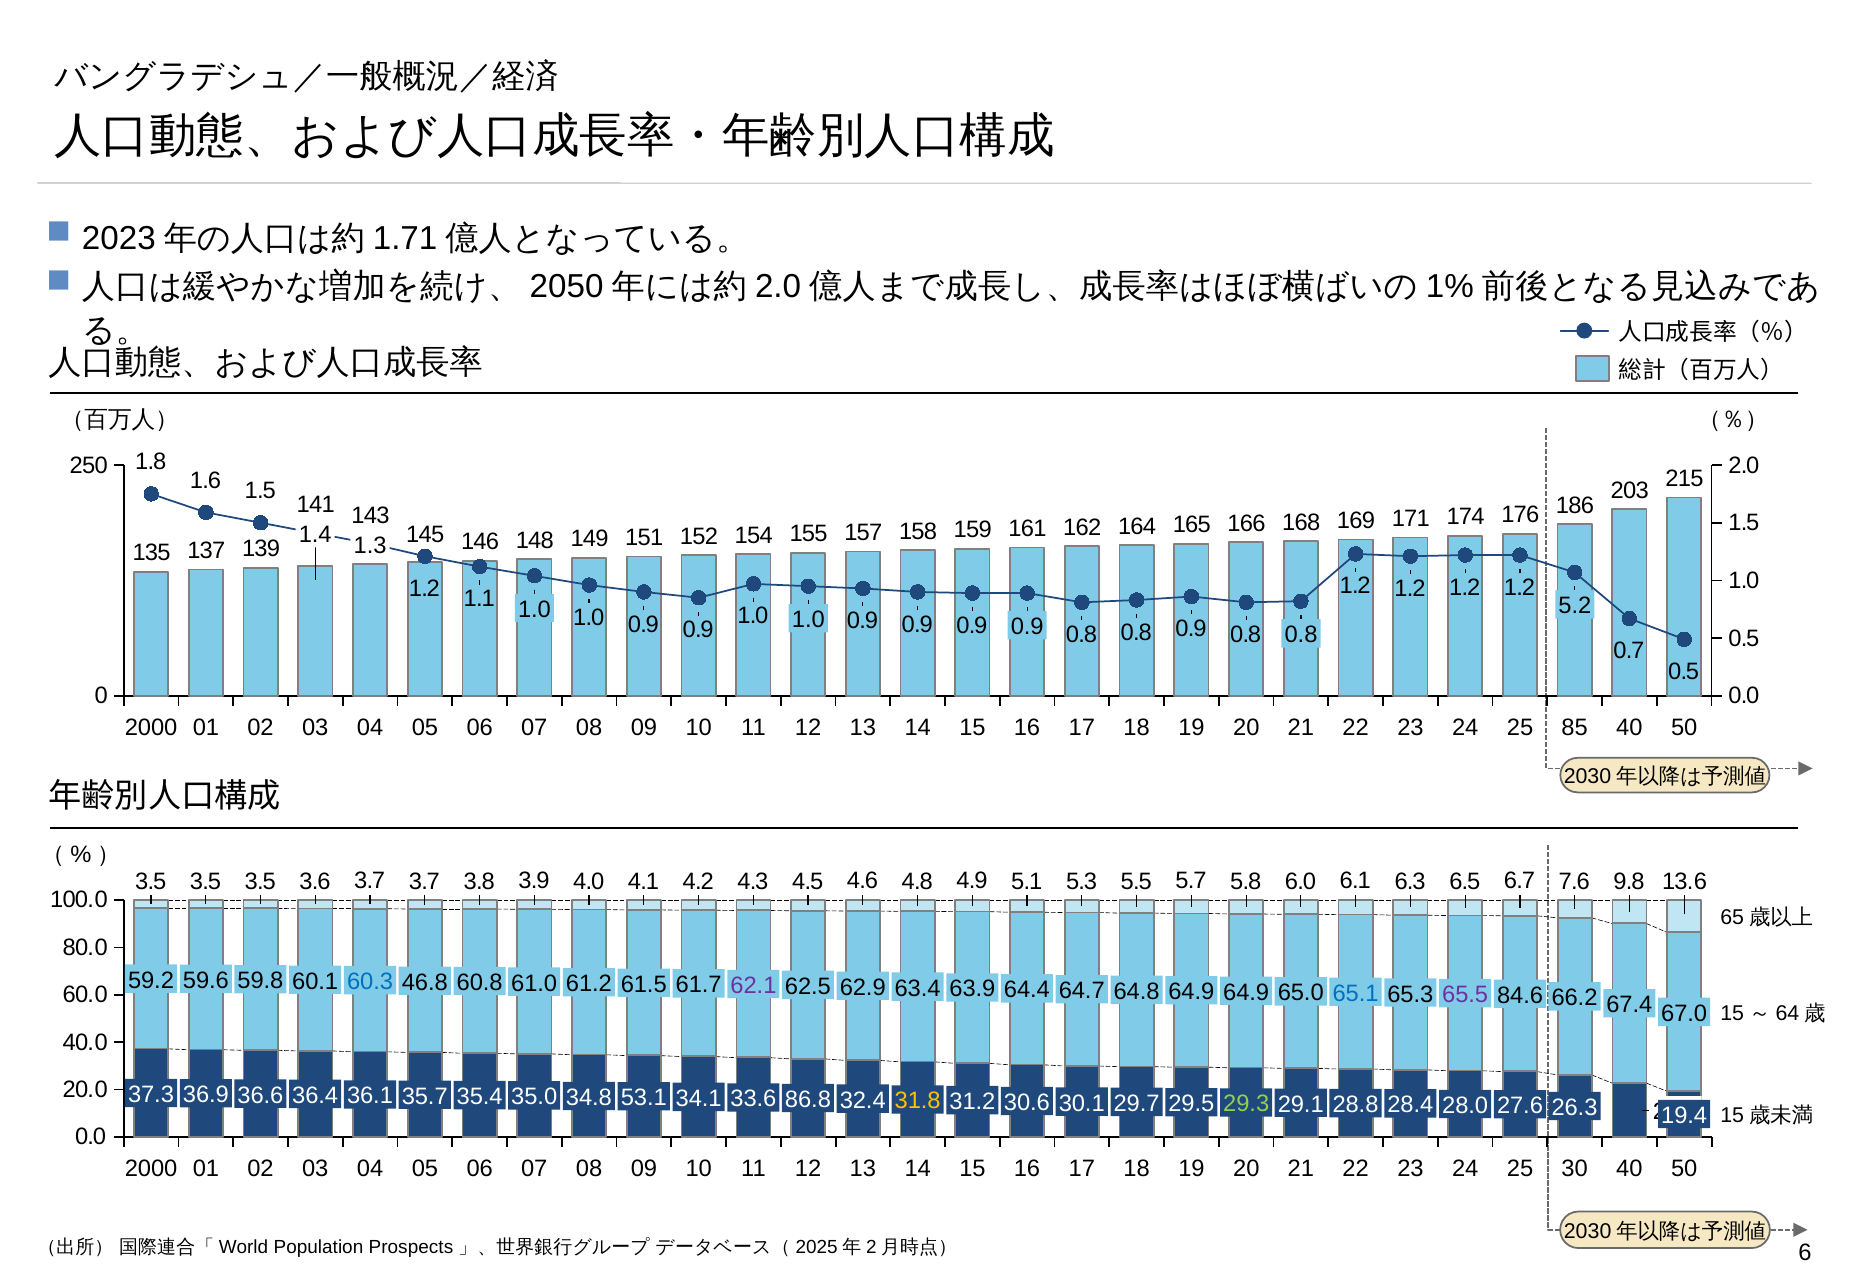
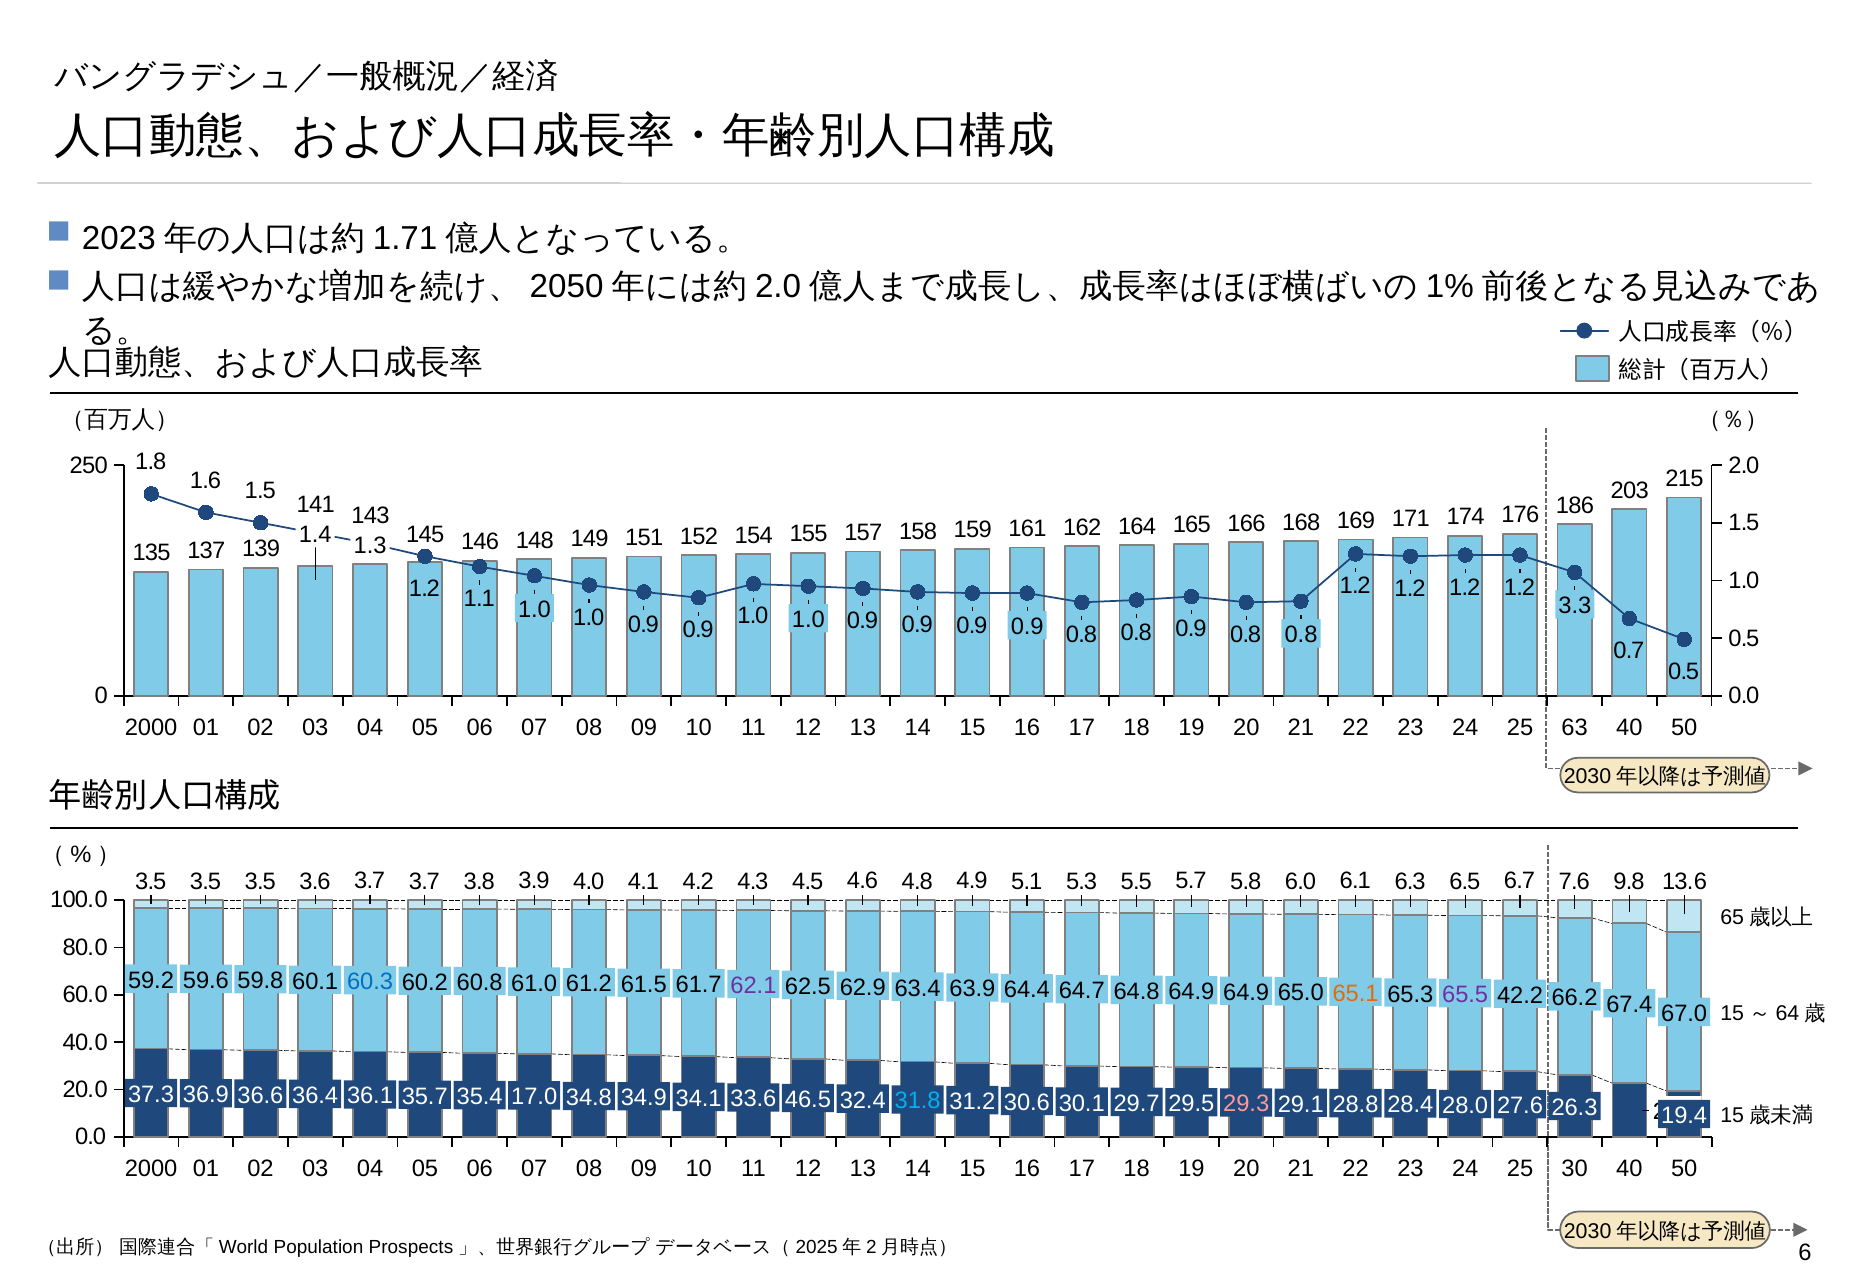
5.2: 5.2 -> 3.3 (1575, 606)
85: 85 -> 63 (1575, 728)
46.8: 46.8 -> 60.2 (425, 982)
65.1 colour: blue -> orange (1356, 993)
84.6: 84.6 -> 42.2 (1520, 995)
35.0: 35.0 -> 17.0 (534, 1097)
53.1: 53.1 -> 34.9 (644, 1098)
86.8: 86.8 -> 46.5 (808, 1100)
31.8 colour: yellow -> light blue (918, 1101)
29.3 colour: light green -> pink (1246, 1104)
